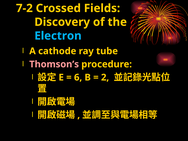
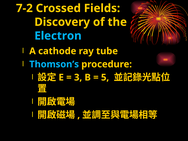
Thomson’s colour: pink -> light blue (54, 64)
6: 6 -> 3 (78, 77)
2: 2 -> 5 (105, 77)
